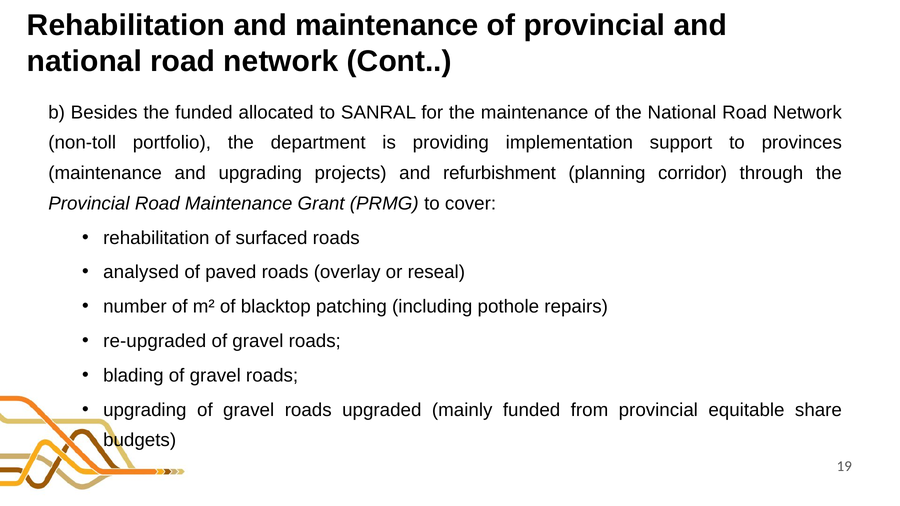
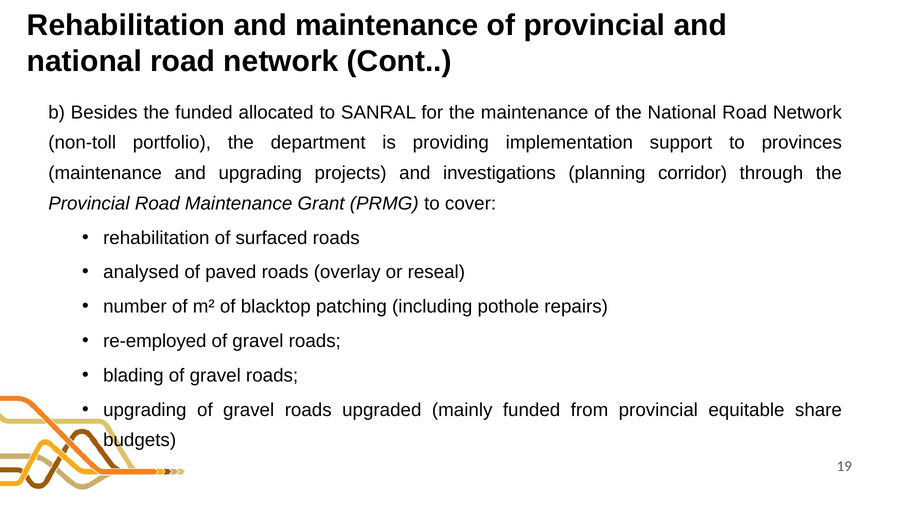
refurbishment: refurbishment -> investigations (499, 173)
re-upgraded: re-upgraded -> re-employed (155, 341)
